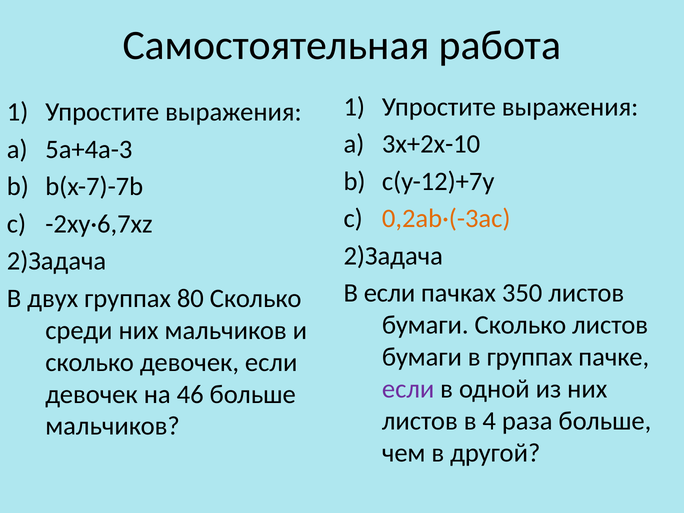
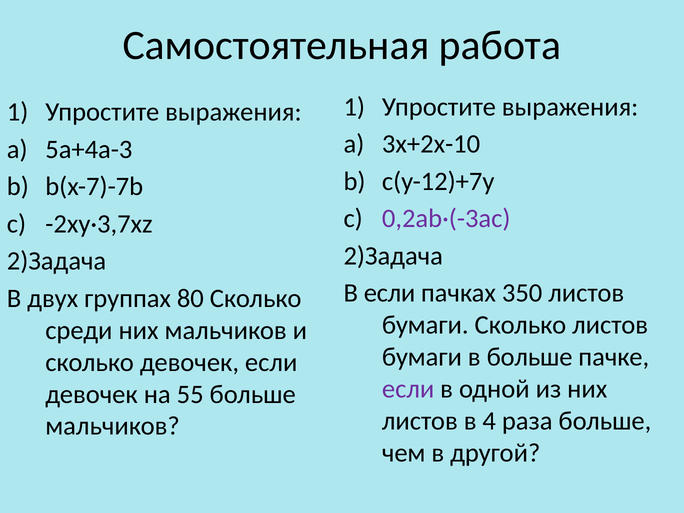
0,2ab·(-3ac colour: orange -> purple (446, 219)
-2xy·6,7xz: -2xy·6,7xz -> -2xy·3,7xz (99, 224)
в группах: группах -> больше (530, 357)
46: 46 -> 55 (190, 394)
